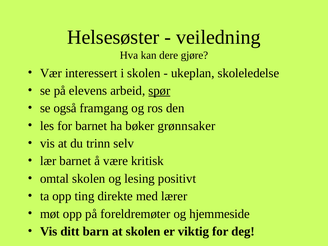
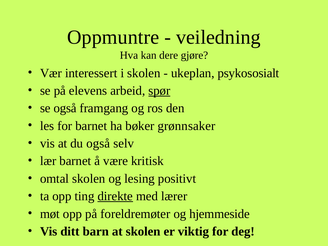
Helsesøster: Helsesøster -> Oppmuntre (113, 37)
skoleledelse: skoleledelse -> psykososialt (248, 73)
du trinn: trinn -> også (98, 143)
direkte underline: none -> present (115, 196)
